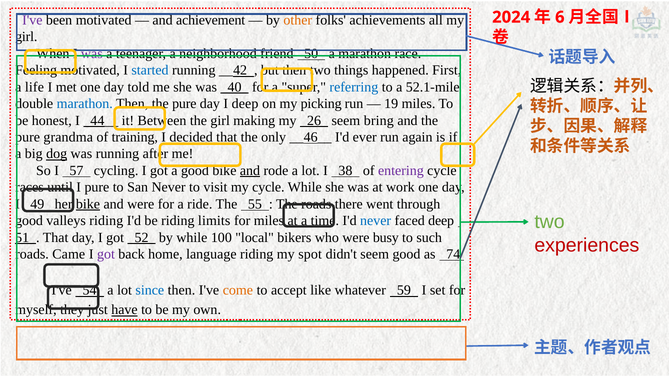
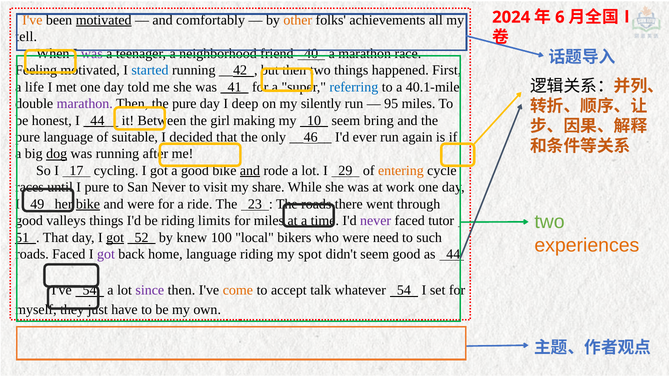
I've colour: purple -> orange (32, 20)
motivated underline: none -> present (104, 20)
achievement: achievement -> comfortably (211, 20)
girl: girl -> tell (26, 37)
50: 50 -> 40 (311, 54)
40: 40 -> 41 (235, 87)
52.1-mile: 52.1-mile -> 40.1-mile (433, 87)
marathon colour: blue -> purple (85, 104)
picking: picking -> silently (321, 104)
19: 19 -> 95 (391, 104)
26: 26 -> 10 (314, 121)
pure grandma: grandma -> language (68, 137)
training: training -> suitable (135, 137)
57: 57 -> 17 (76, 171)
38: 38 -> 29 (345, 171)
entering colour: purple -> orange (401, 171)
my cycle: cycle -> share (268, 187)
55: 55 -> 23 (255, 204)
valleys riding: riding -> things (106, 221)
never colour: blue -> purple (376, 221)
faced deep: deep -> tutor (441, 221)
got underline: none -> present (115, 238)
by while: while -> knew (192, 238)
busy: busy -> need (386, 238)
experiences colour: red -> orange (587, 245)
roads Came: Came -> Faced (69, 254)
74: 74 -> 44 (453, 254)
since colour: blue -> purple (150, 291)
like: like -> talk (321, 291)
whatever 59: 59 -> 54 (404, 291)
have underline: present -> none (124, 310)
